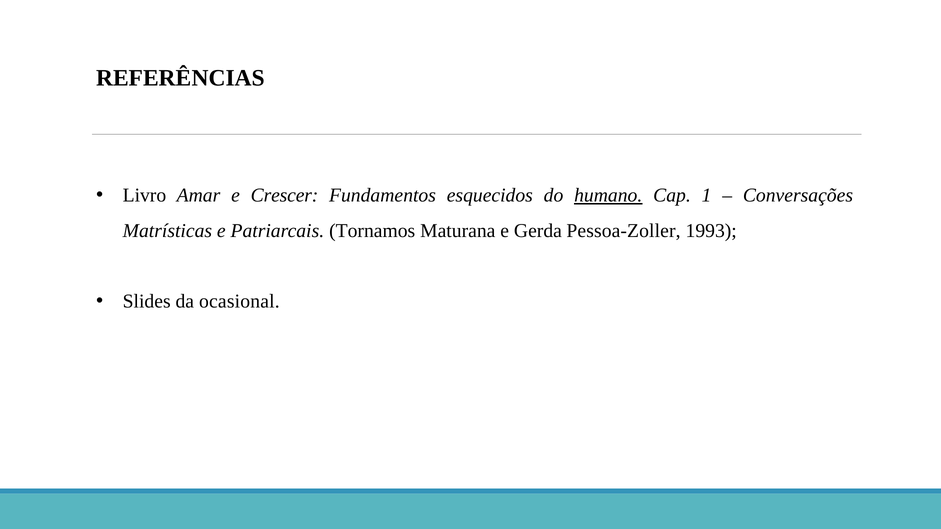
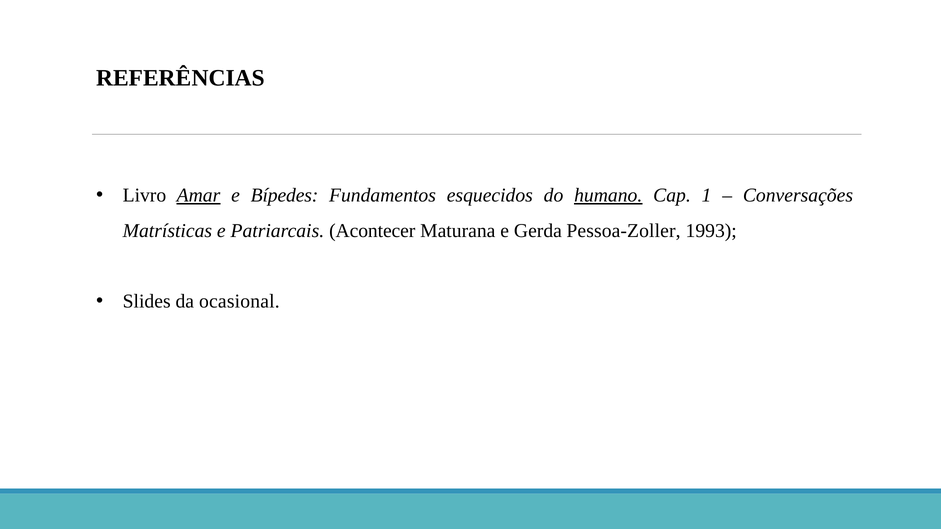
Amar underline: none -> present (199, 195)
Crescer: Crescer -> Bípedes (285, 195)
Tornamos: Tornamos -> Acontecer (372, 231)
